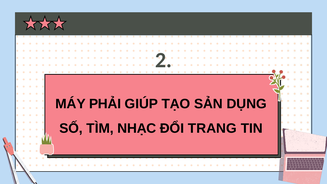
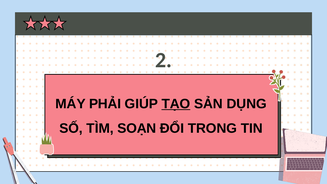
TẠO underline: none -> present (176, 104)
NHẠC: NHẠC -> SOẠN (137, 128)
TRANG: TRANG -> TRONG (212, 128)
